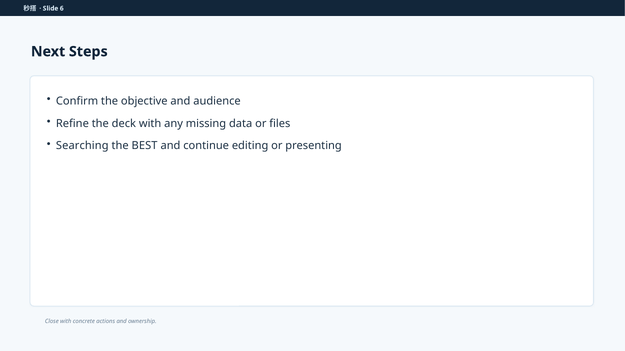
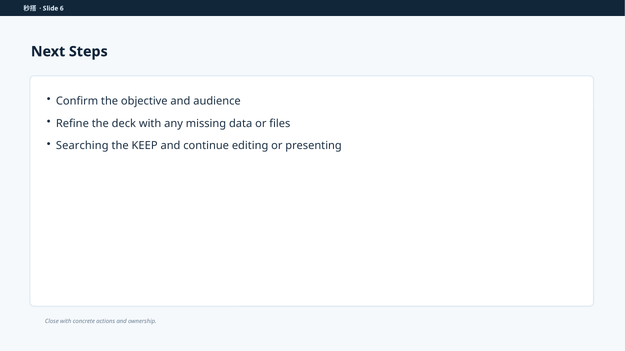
BEST: BEST -> KEEP (145, 146)
